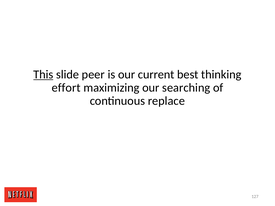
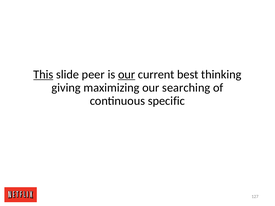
our underline: none -> present (127, 75)
effort: effort -> giving (66, 88)
replace: replace -> specific (166, 101)
